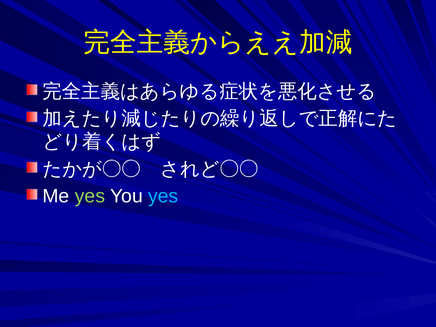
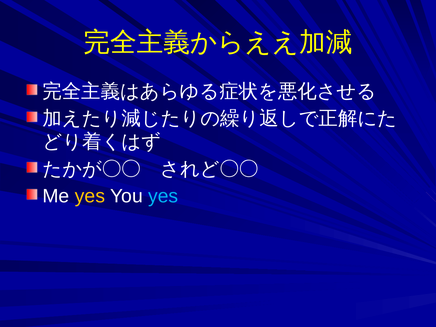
yes colour: light green -> yellow (90, 196)
